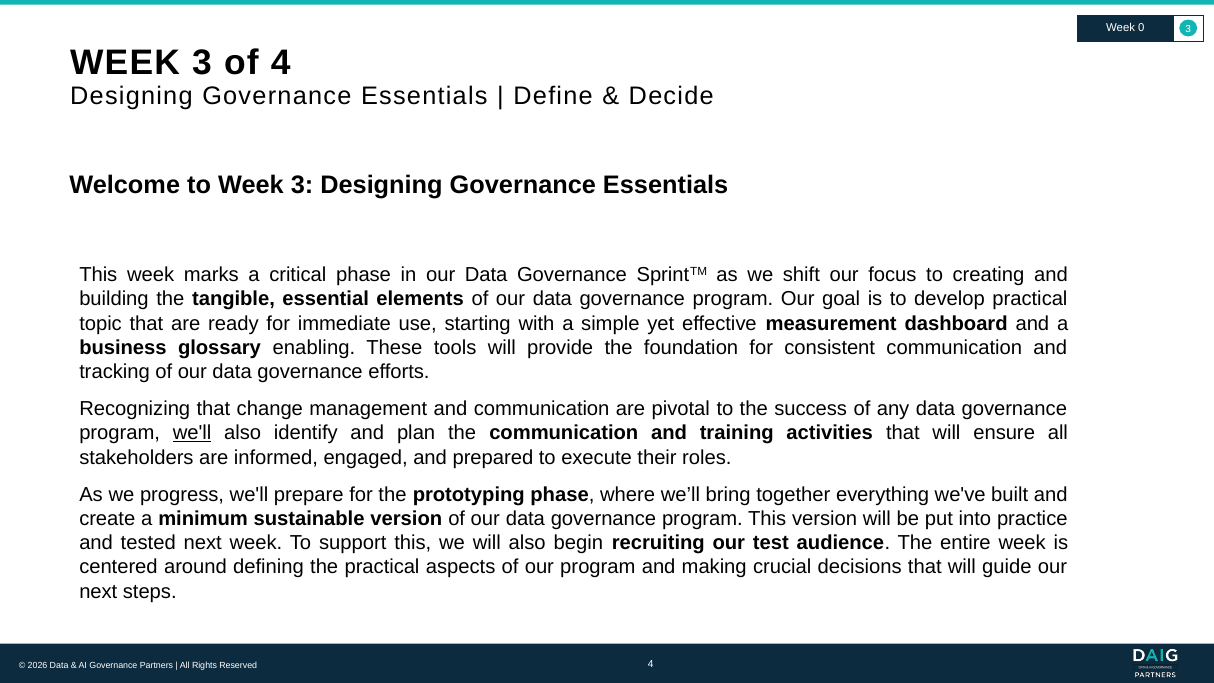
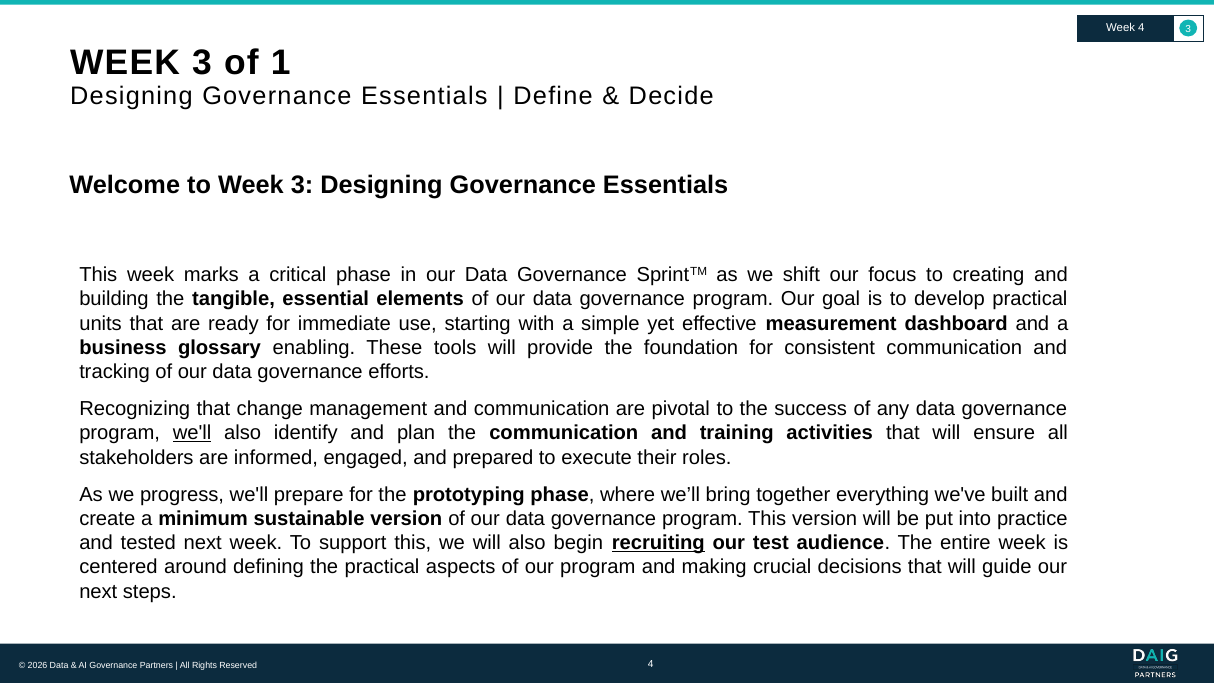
Week 0: 0 -> 4 (1141, 28)
of 4: 4 -> 1 (281, 63)
topic: topic -> units (101, 323)
recruiting underline: none -> present (658, 543)
